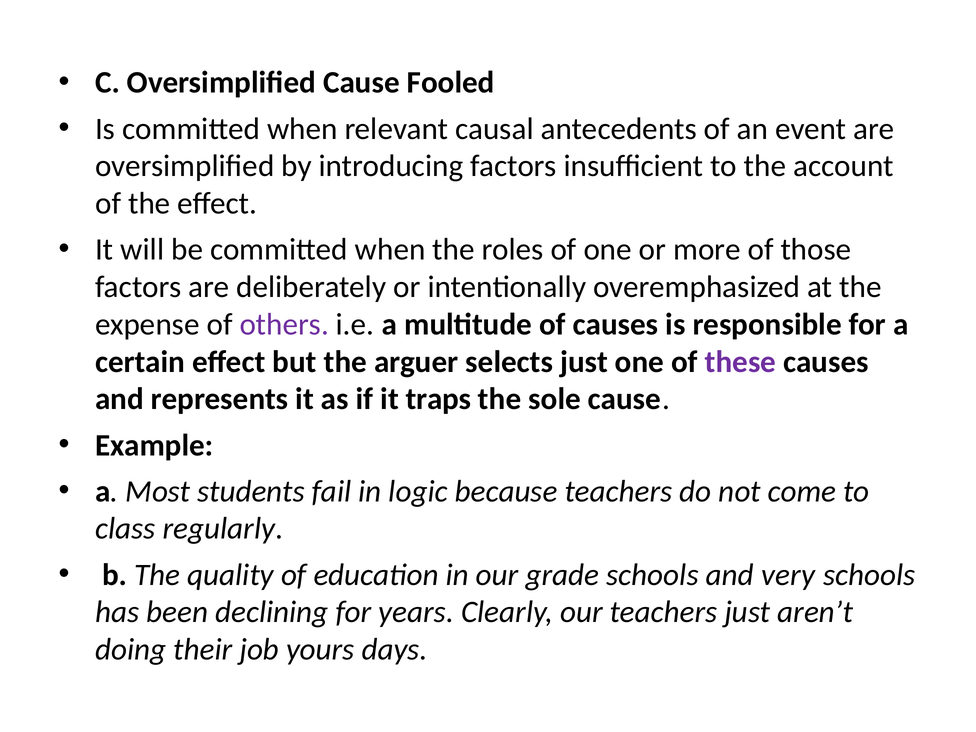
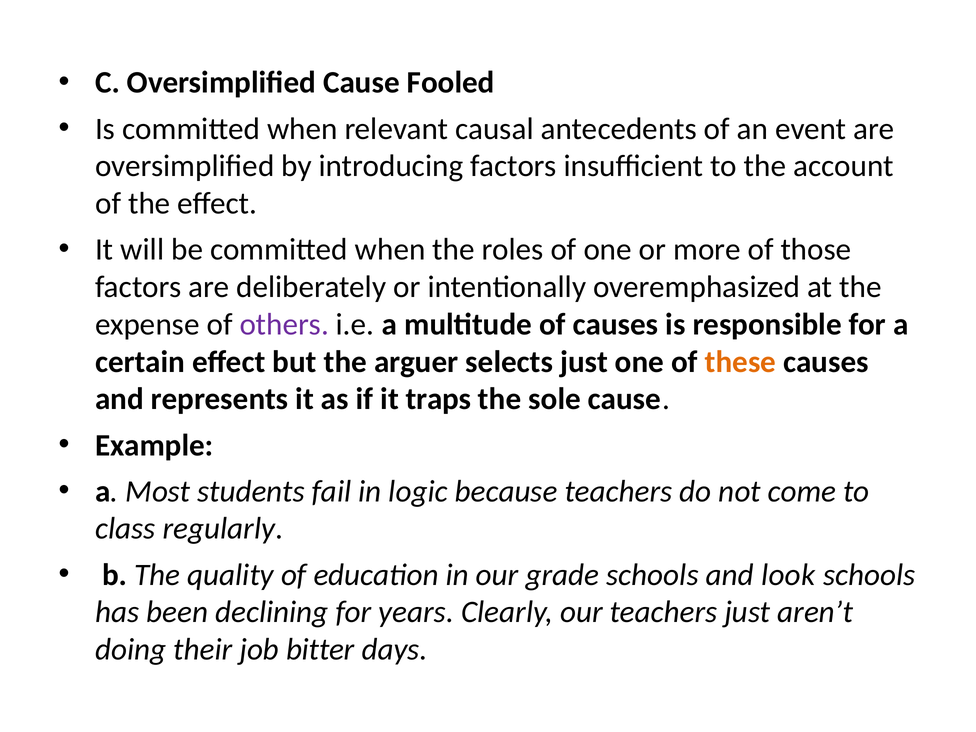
these colour: purple -> orange (740, 362)
very: very -> look (788, 575)
yours: yours -> bitter (320, 650)
